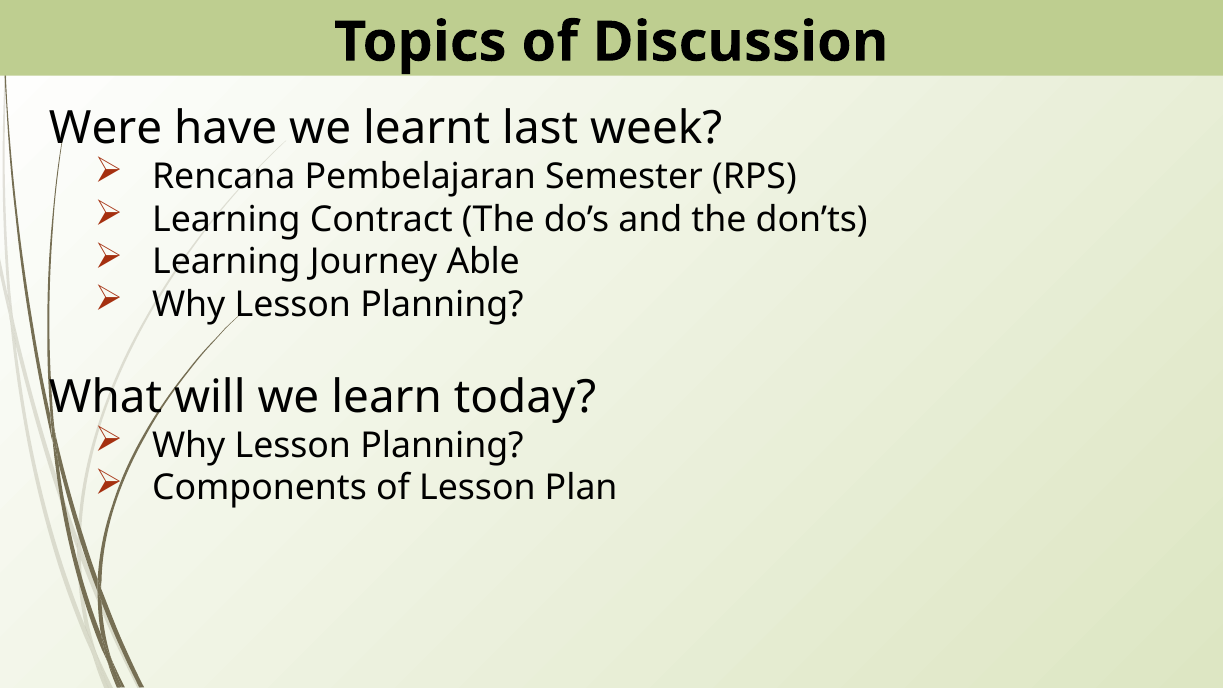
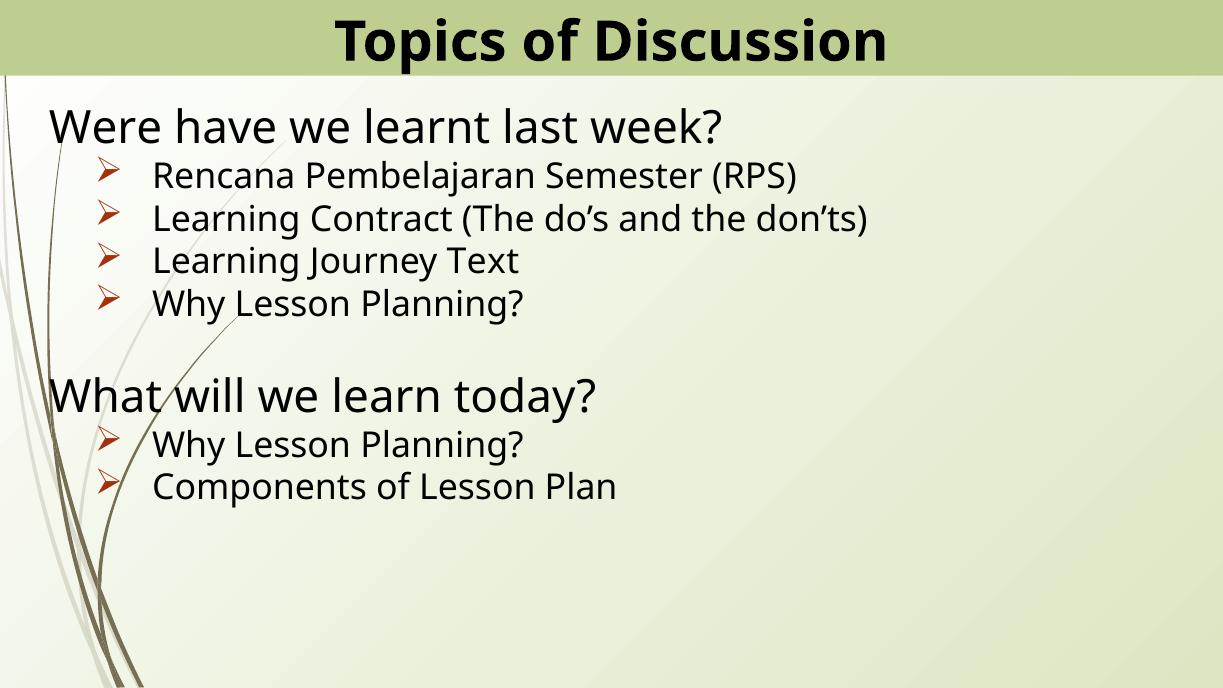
Able: Able -> Text (483, 262)
